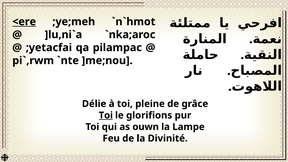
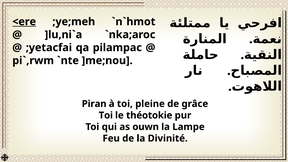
Délie: Délie -> Piran (94, 104)
Toi underline: present -> none (106, 115)
glorifions: glorifions -> théotokie (149, 115)
